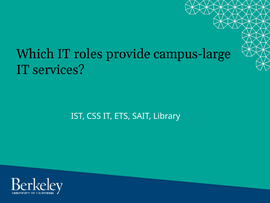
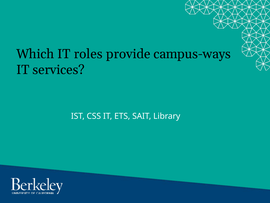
campus-large: campus-large -> campus-ways (192, 54)
